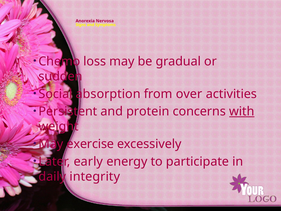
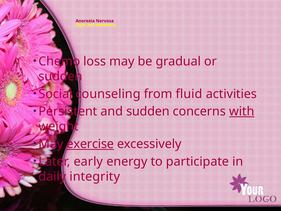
absorption: absorption -> counseling (108, 94)
over: over -> fluid (189, 94)
and protein: protein -> sudden (148, 111)
exercise underline: none -> present (90, 144)
